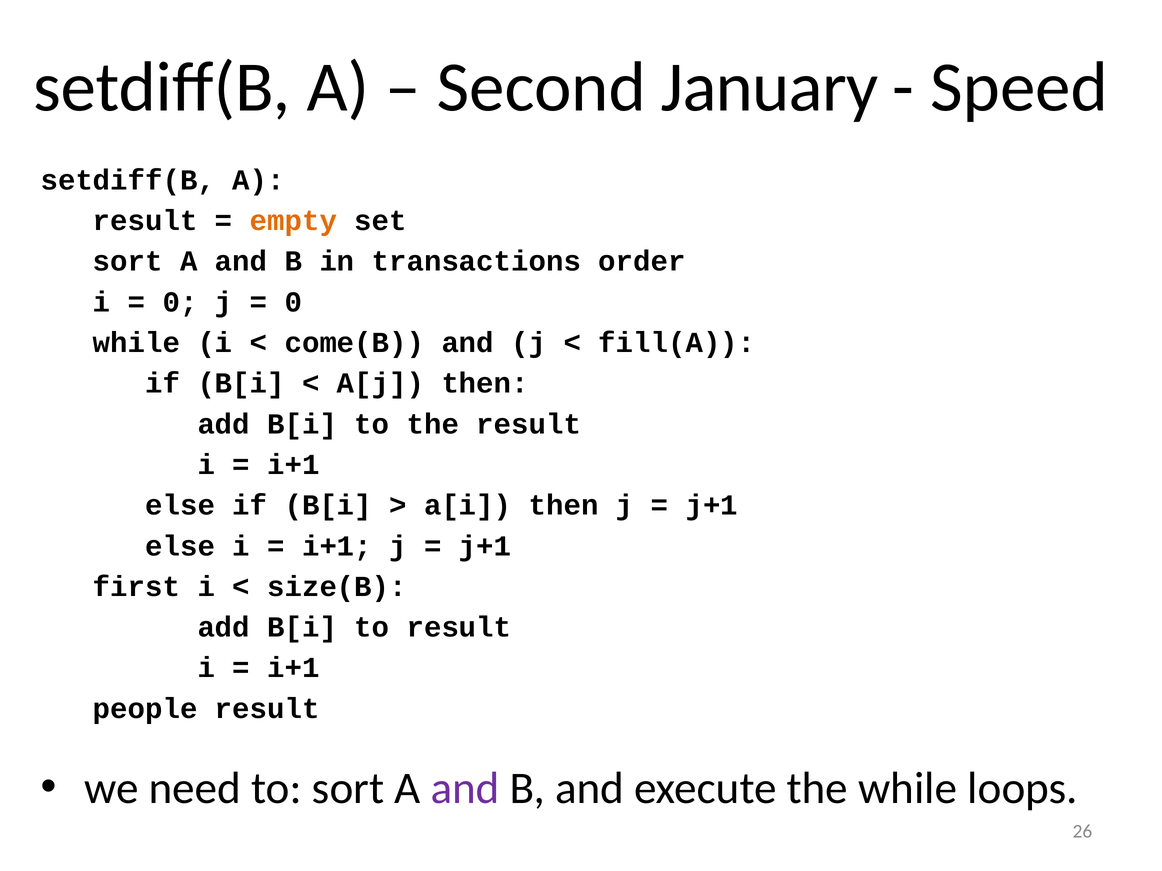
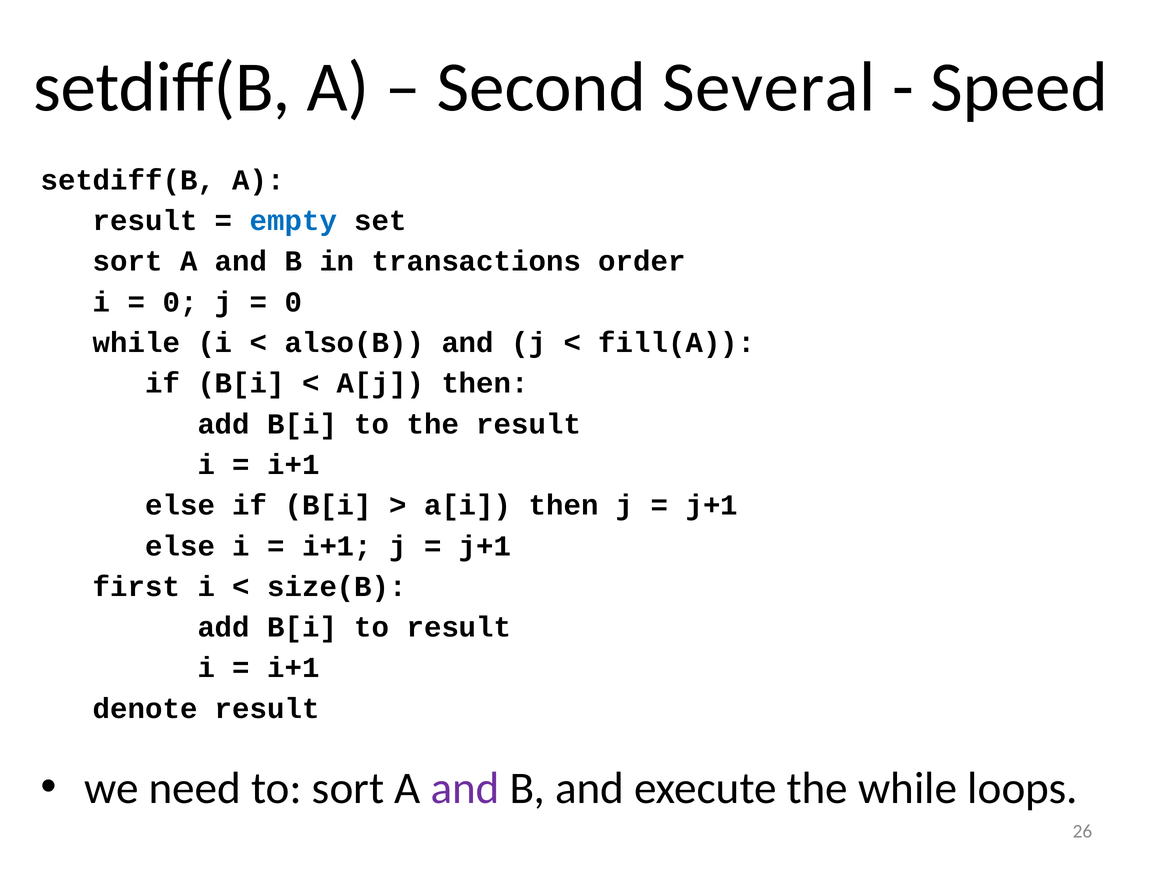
January: January -> Several (769, 87)
empty colour: orange -> blue (293, 221)
come(B: come(B -> also(B (354, 343)
people: people -> denote (145, 709)
